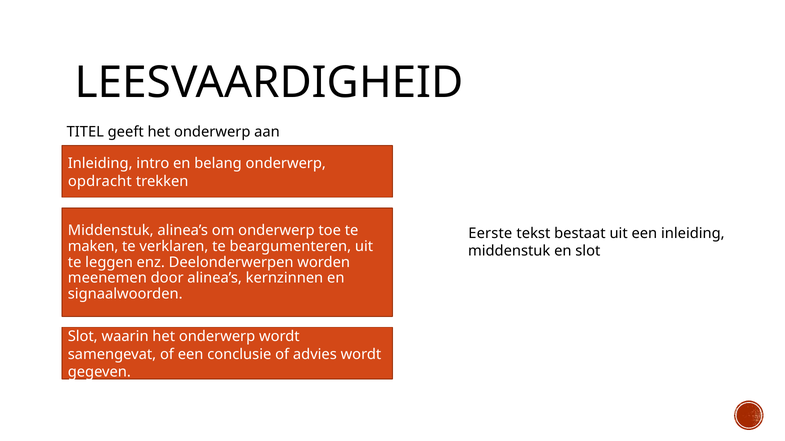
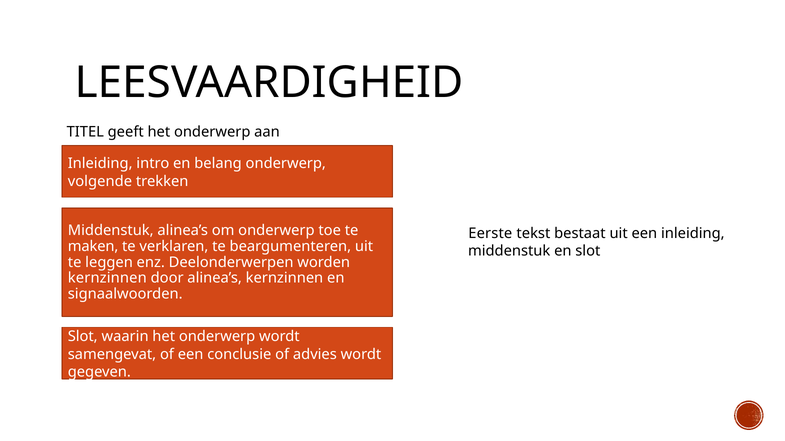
opdracht: opdracht -> volgende (100, 181)
meenemen: meenemen -> kernzinnen (107, 278)
